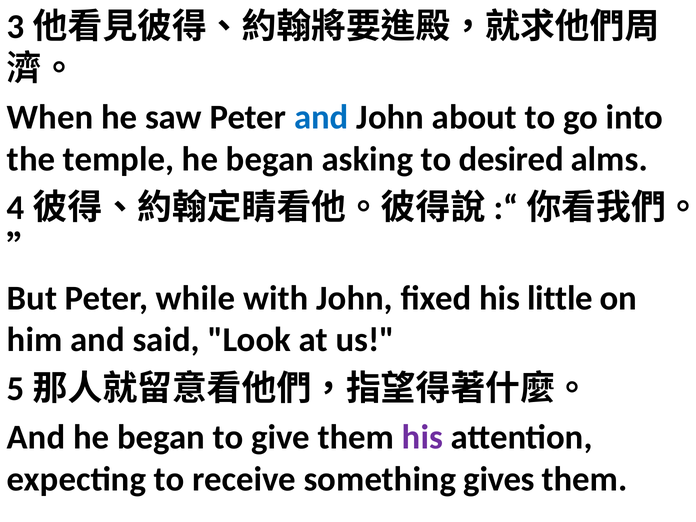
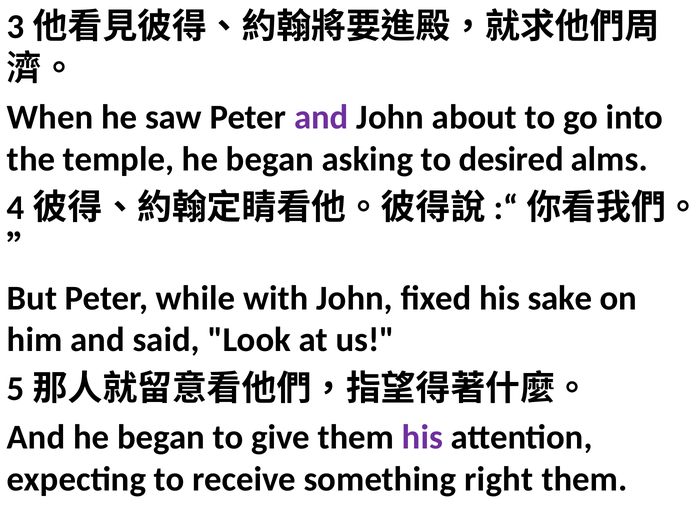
and colour: blue -> purple (321, 117)
little: little -> sake (560, 298)
gives: gives -> right (499, 479)
